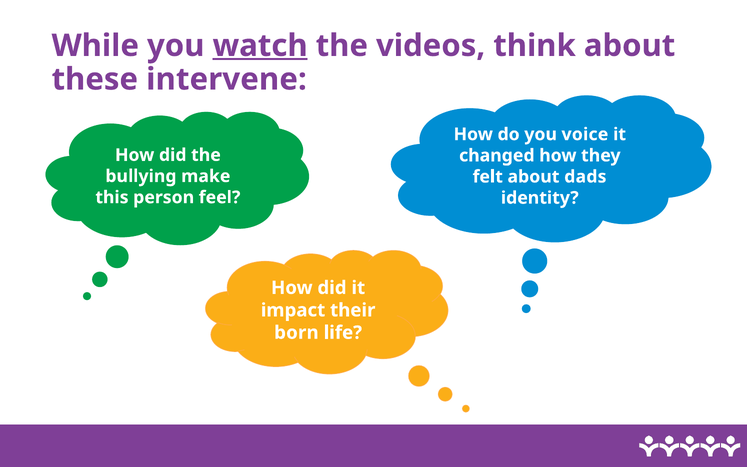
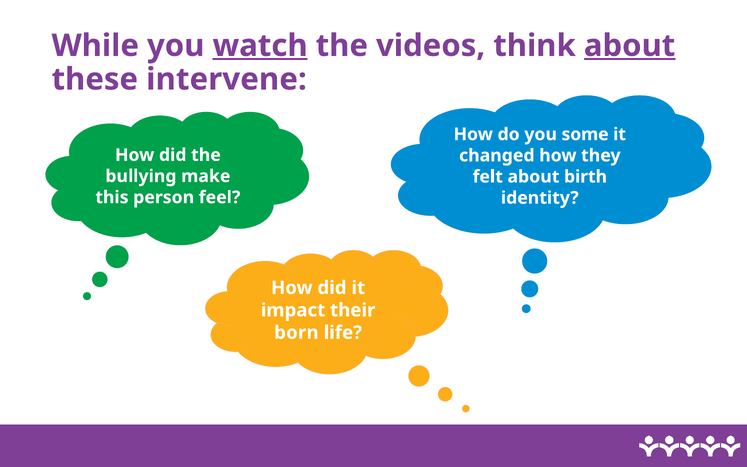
about underline: none -> present (630, 46)
voice: voice -> some (585, 134)
dads: dads -> birth (585, 177)
